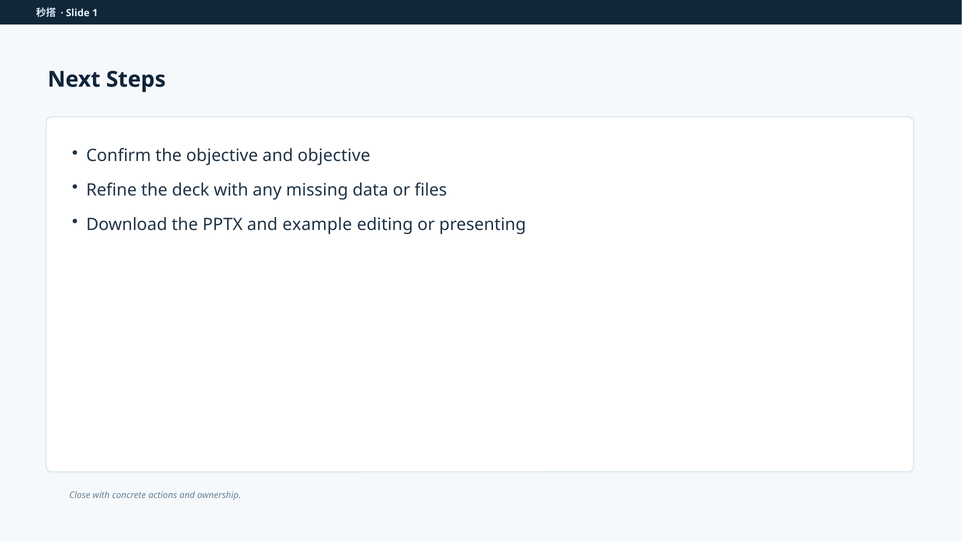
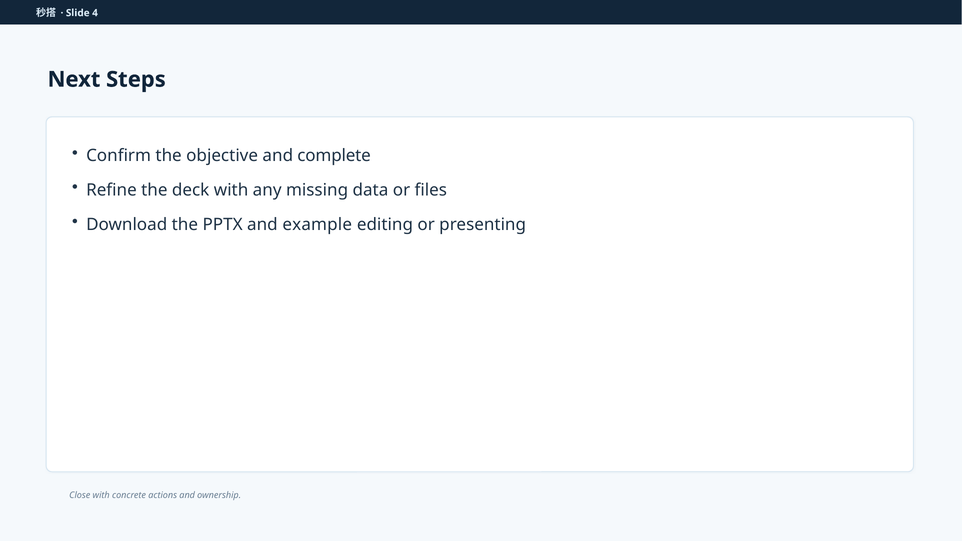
1: 1 -> 4 (95, 13)
and objective: objective -> complete (334, 156)
